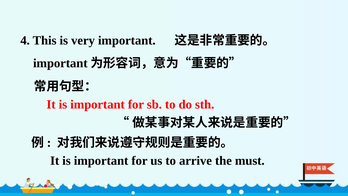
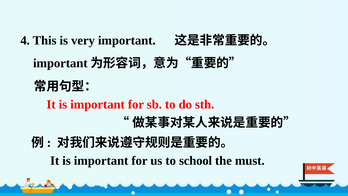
arrive: arrive -> school (196, 161)
